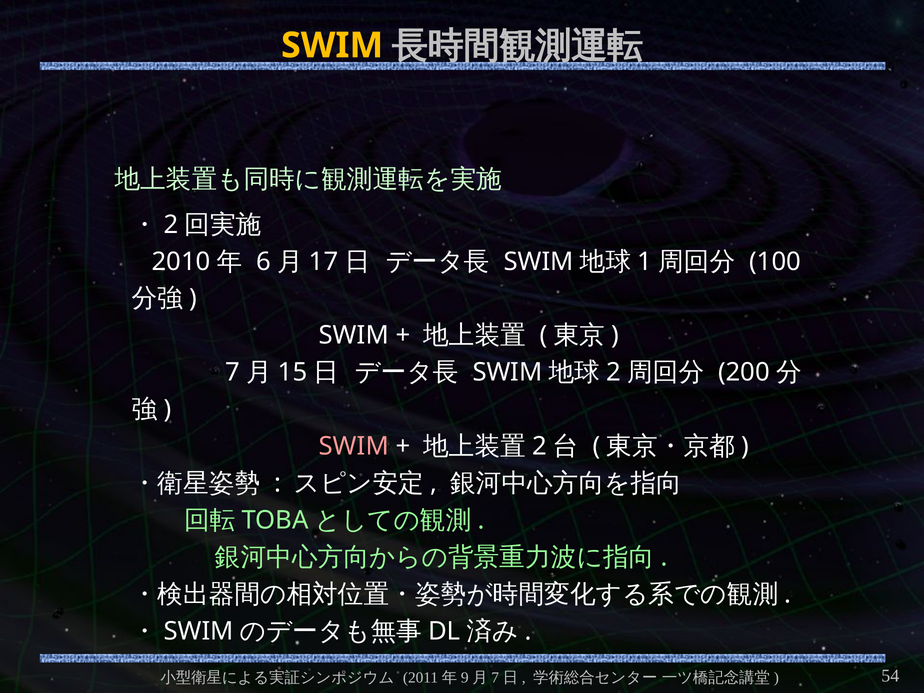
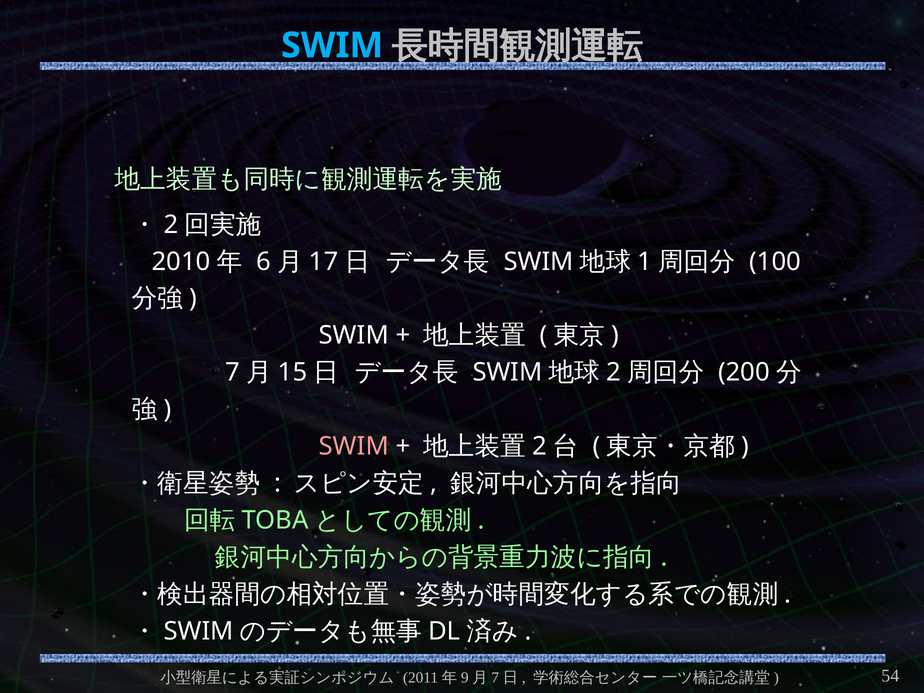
SWIM colour: yellow -> light blue (332, 45)
